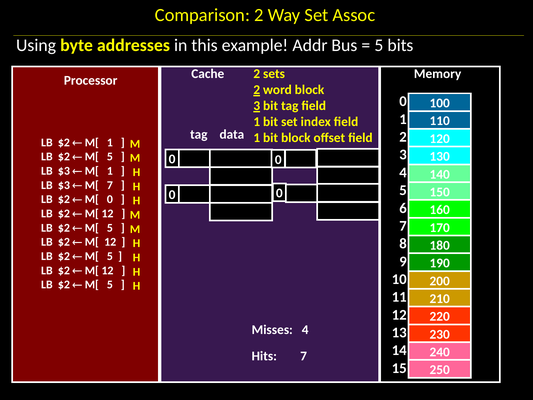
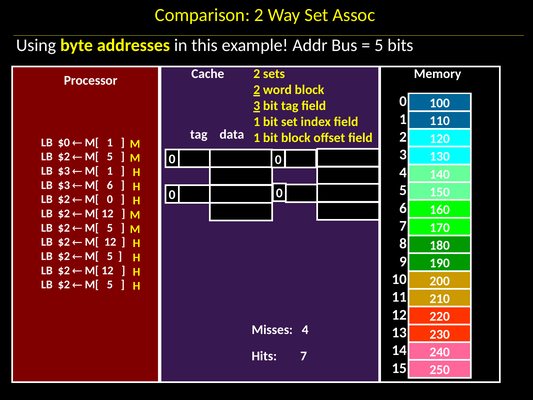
$2: $2 -> $0 (64, 142)
M[ 7: 7 -> 6 (110, 185)
